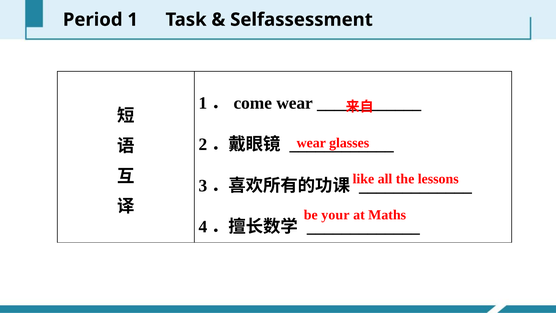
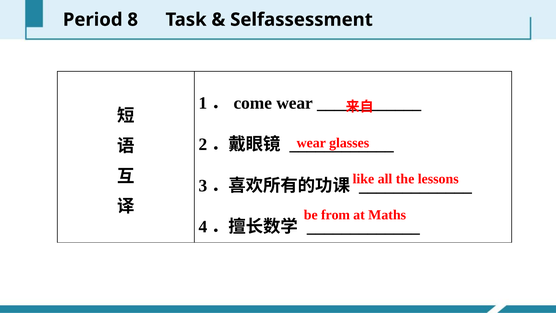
Period 1: 1 -> 8 (133, 20)
your: your -> from (336, 215)
